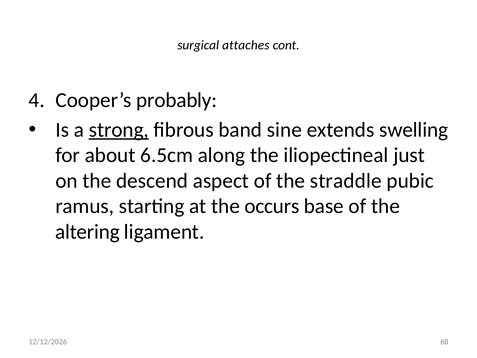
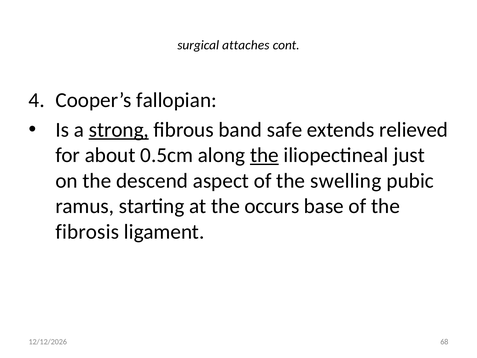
probably: probably -> fallopian (177, 100)
sine: sine -> safe (285, 130)
swelling: swelling -> relieved (414, 130)
6.5cm: 6.5cm -> 0.5cm (167, 155)
the underline: none -> present (264, 155)
straddle: straddle -> swelling (346, 181)
altering: altering -> fibrosis (87, 232)
